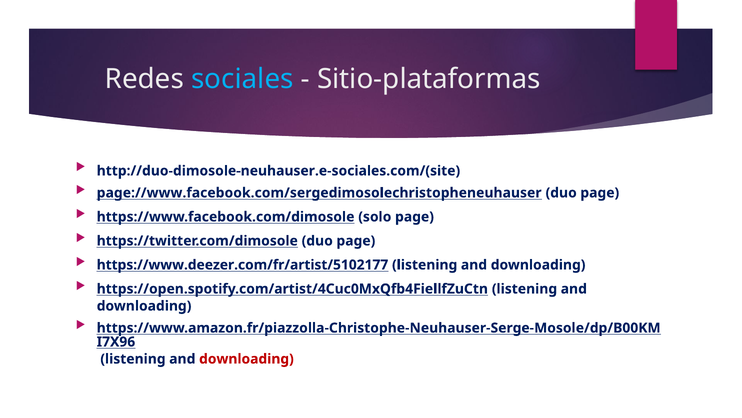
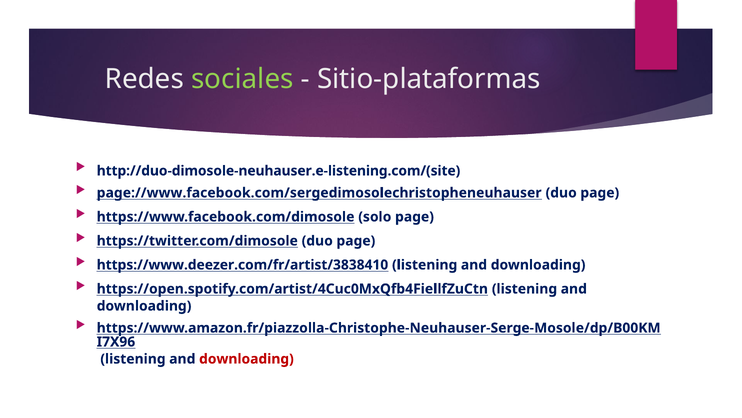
sociales colour: light blue -> light green (242, 79)
http://duo-dimosole-neuhauser.e-sociales.com/(site: http://duo-dimosole-neuhauser.e-sociales.com/(site -> http://duo-dimosole-neuhauser.e-listening.com/(site (279, 171)
https://www.deezer.com/fr/artist/5102177: https://www.deezer.com/fr/artist/5102177 -> https://www.deezer.com/fr/artist/3838410 (242, 265)
